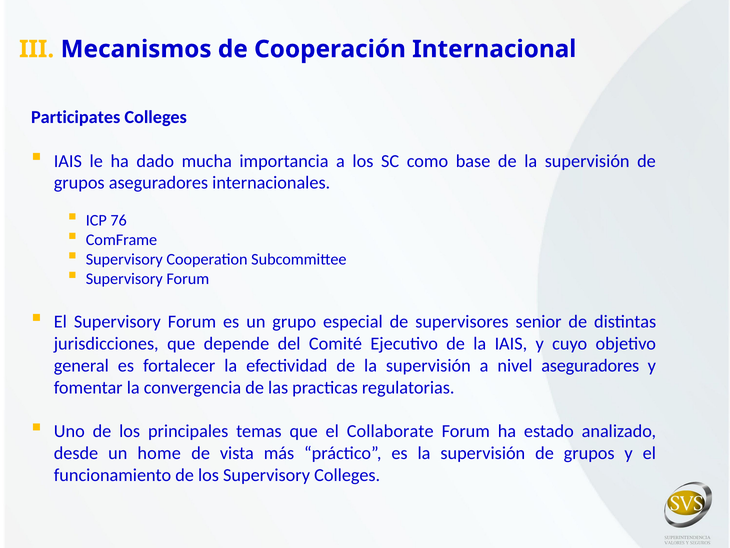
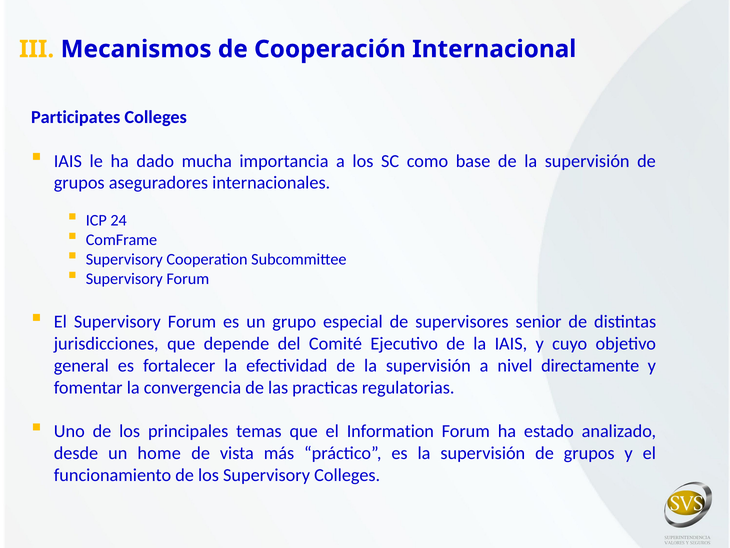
76: 76 -> 24 (119, 220)
nivel aseguradores: aseguradores -> directamente (590, 365)
Collaborate: Collaborate -> Information (390, 431)
